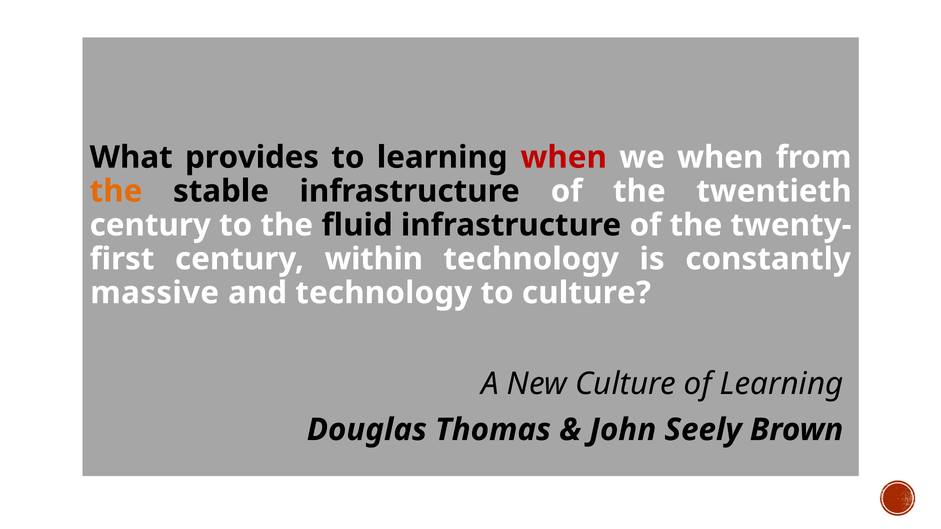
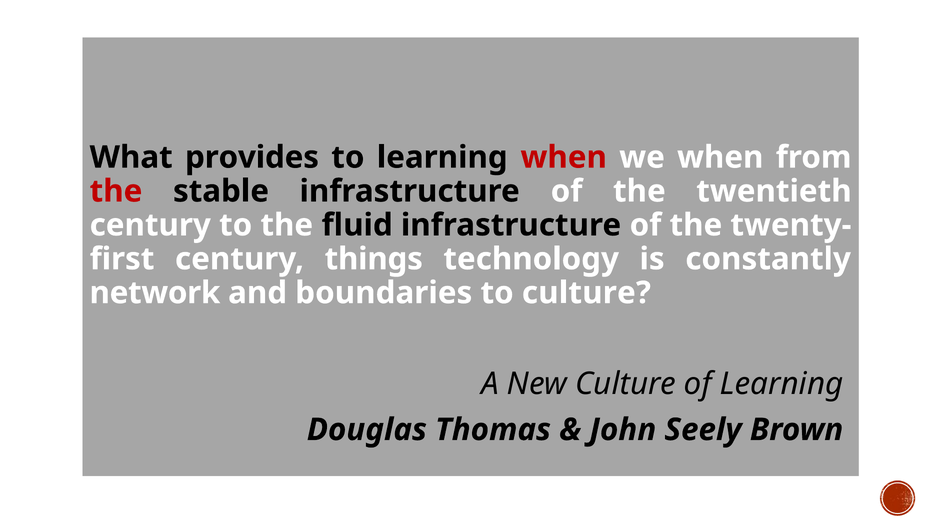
the colour: orange -> red (116, 191)
within: within -> things (374, 259)
massive: massive -> network (155, 293)
and technology: technology -> boundaries (384, 293)
